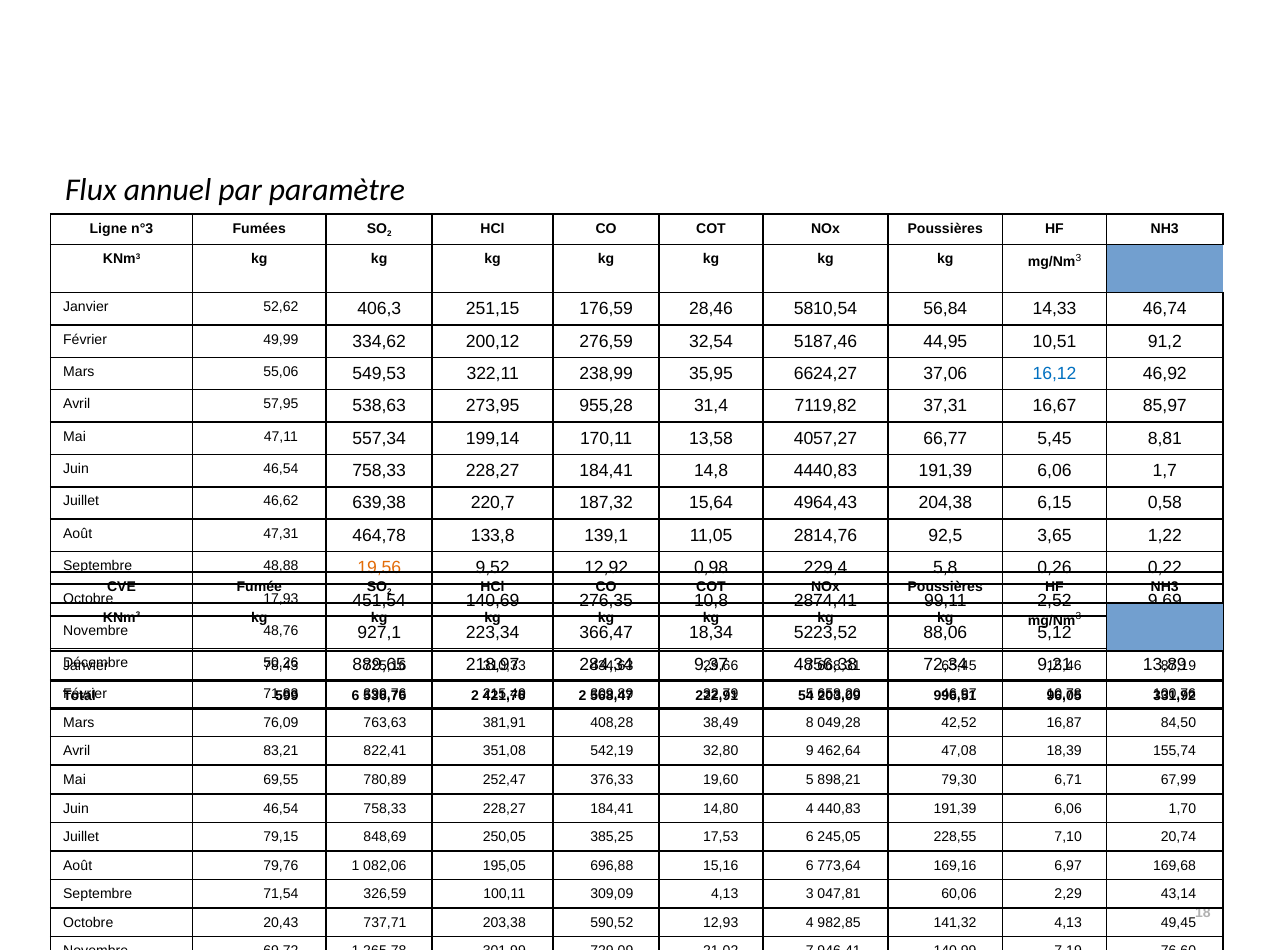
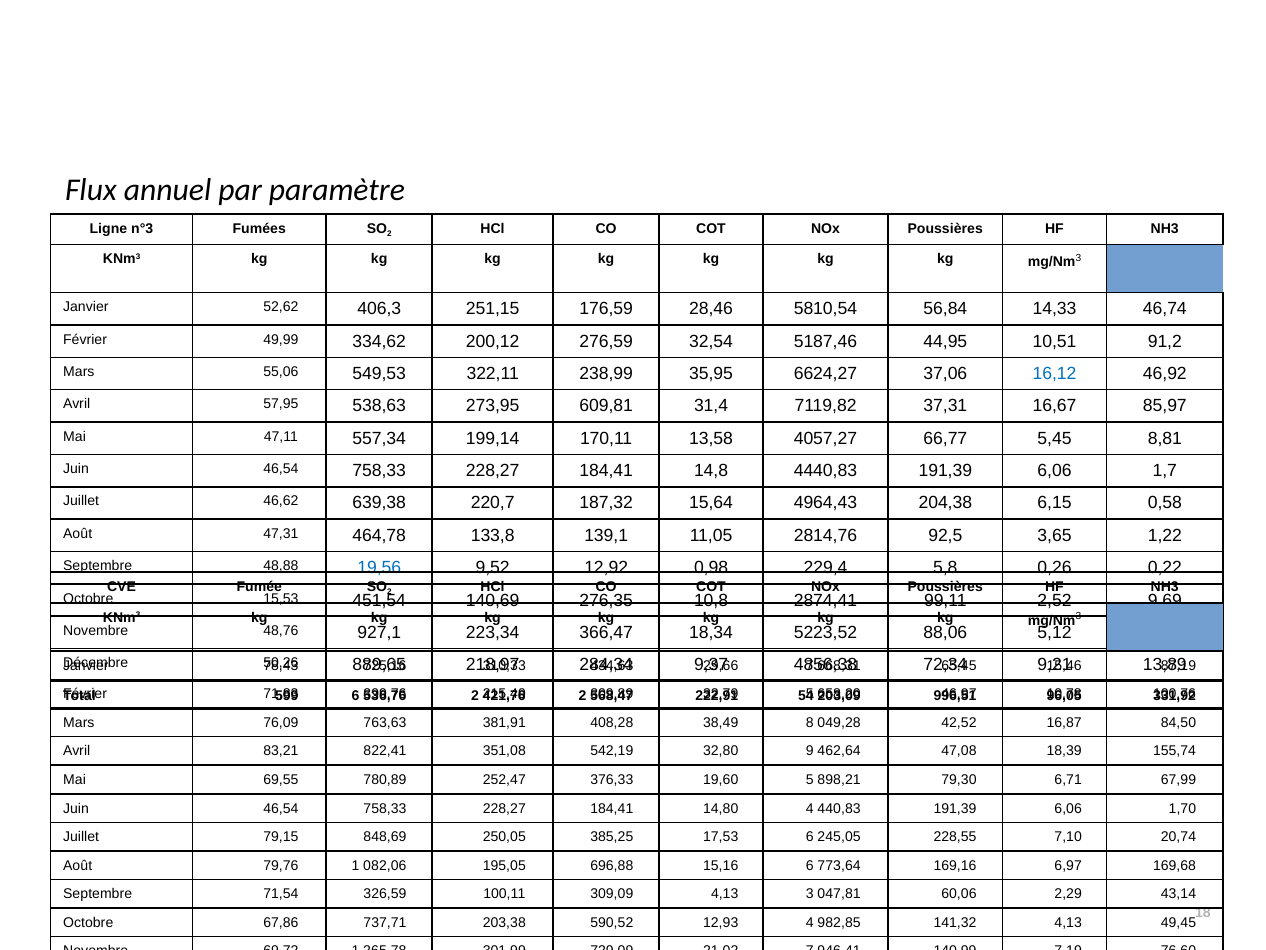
955,28: 955,28 -> 609,81 (606, 406)
19,56 colour: orange -> blue (379, 568)
17,93: 17,93 -> 15,53 (281, 598)
20,43: 20,43 -> 67,86 (281, 922)
